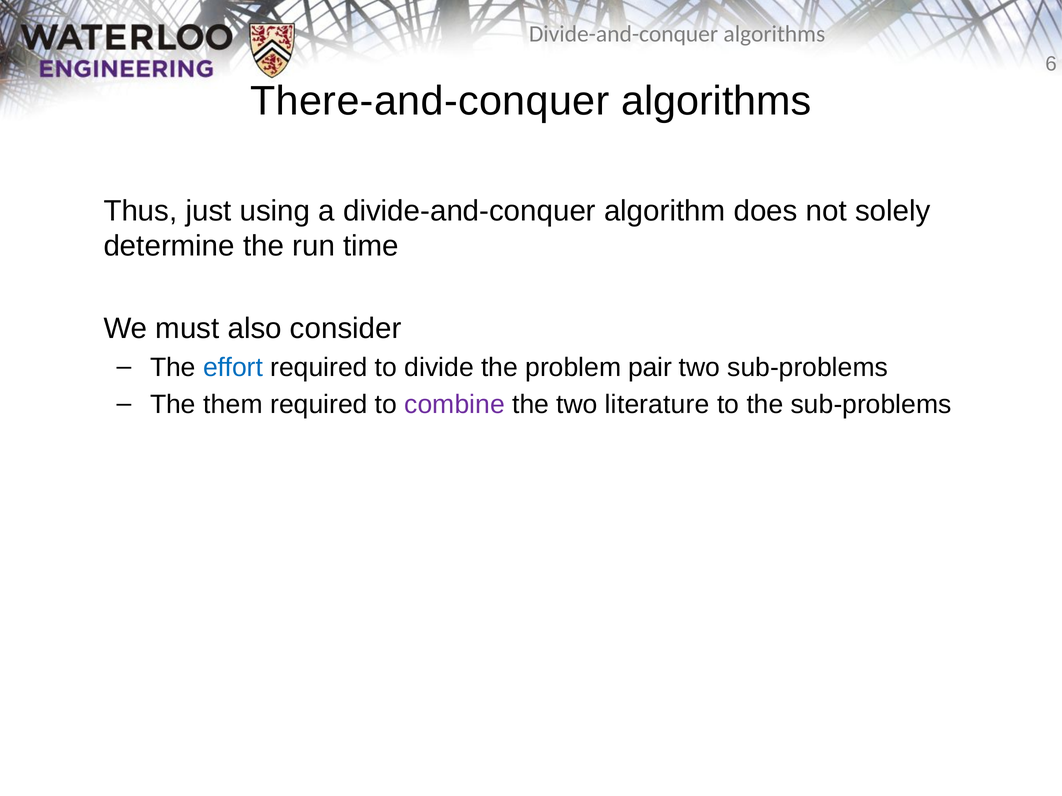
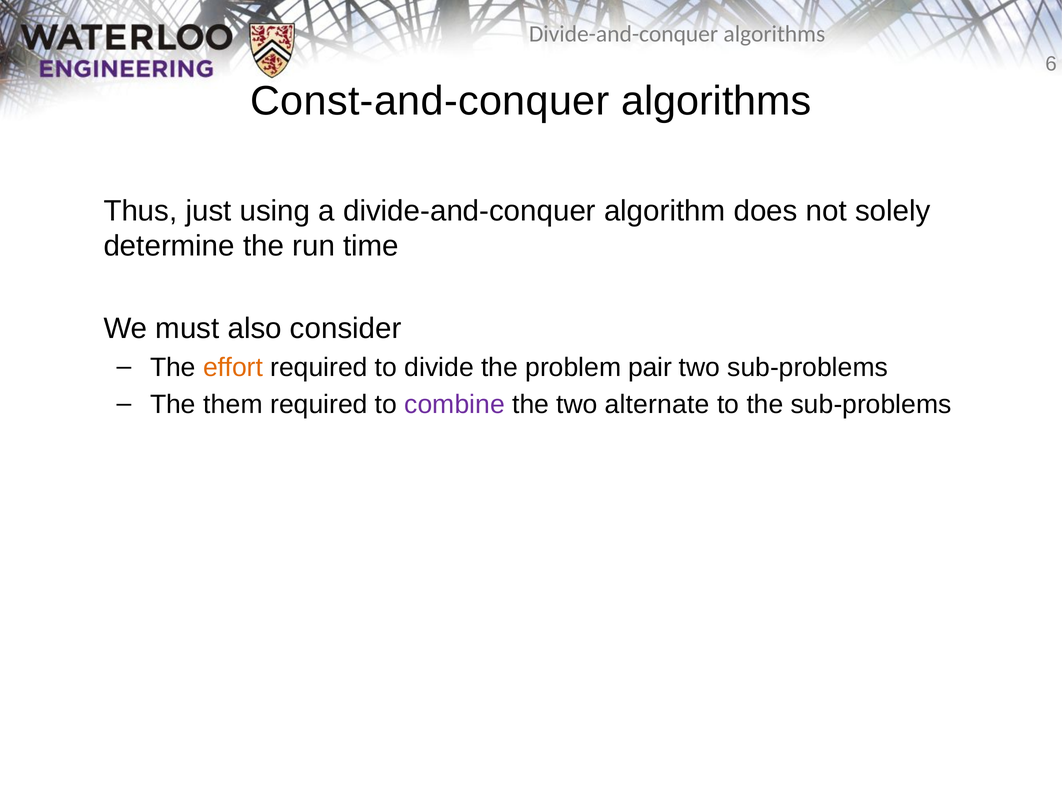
There-and-conquer: There-and-conquer -> Const-and-conquer (430, 101)
effort colour: blue -> orange (233, 368)
literature: literature -> alternate (657, 405)
